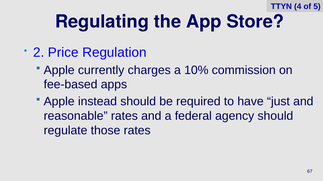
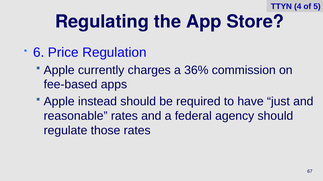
2: 2 -> 6 (39, 53)
10%: 10% -> 36% (196, 70)
